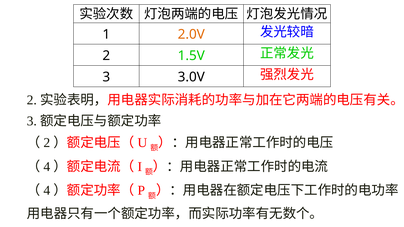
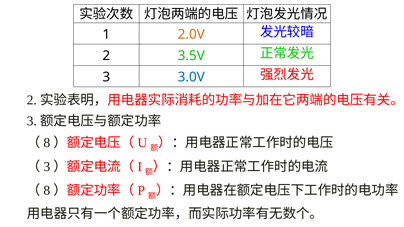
1.5V: 1.5V -> 3.5V (191, 56)
3.0V colour: black -> blue (191, 77)
2: 2 -> 8 (47, 143)
4: 4 -> 3 (47, 167)
4: 4 -> 8 (47, 191)
